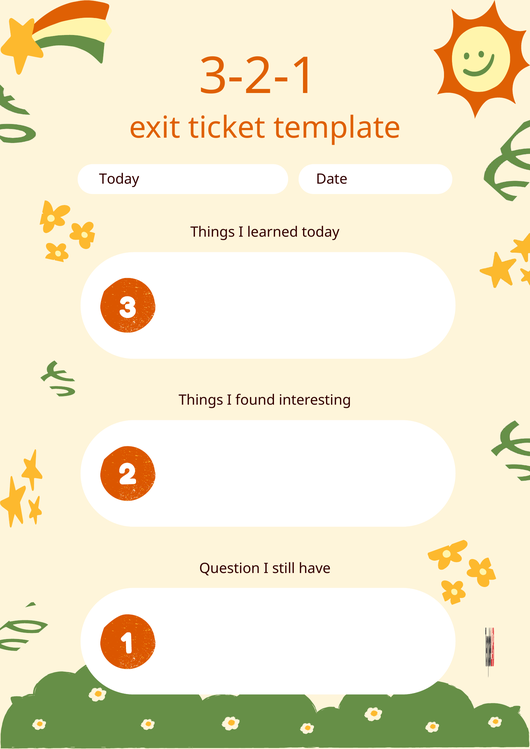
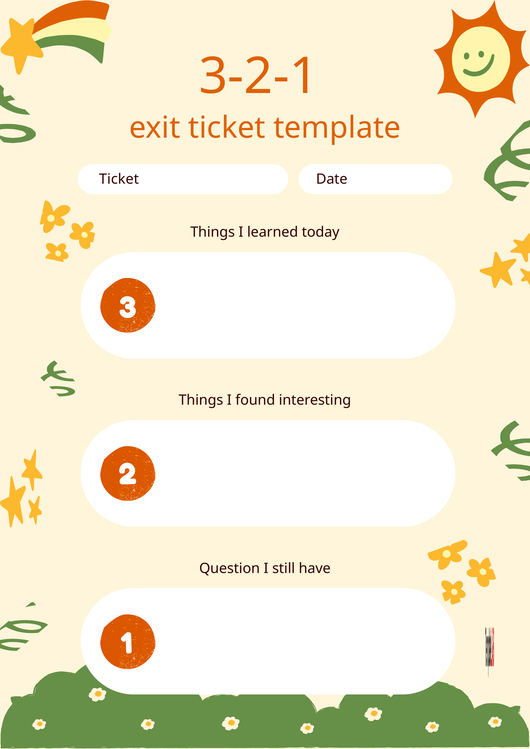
Today: Today -> Ticket (119, 179)
